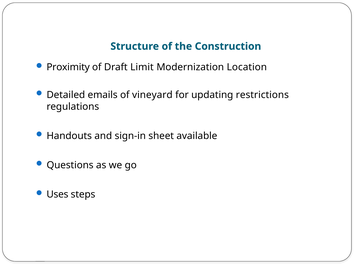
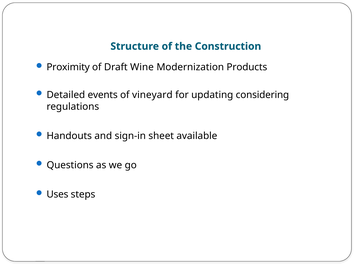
Limit: Limit -> Wine (142, 67)
Location: Location -> Products (247, 67)
emails: emails -> events (103, 95)
restrictions: restrictions -> considering (262, 95)
